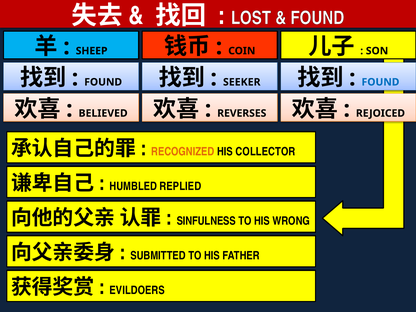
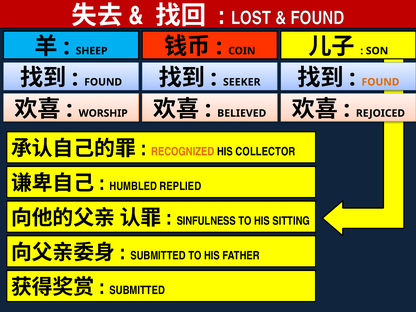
FOUND colour: blue -> orange (380, 82)
BELIEVED: BELIEVED -> WORSHIP (103, 113)
REVERSES: REVERSES -> BELIEVED (242, 113)
WRONG: WRONG -> SITTING (291, 221)
EVILDOERS: EVILDOERS -> SUBMITTED (137, 290)
